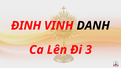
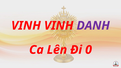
ĐINH: ĐINH -> VINH (26, 26)
DANH colour: black -> purple (93, 26)
3: 3 -> 0 (89, 50)
